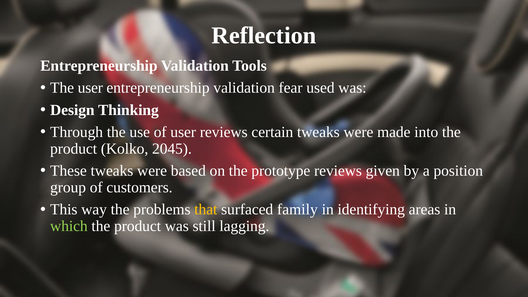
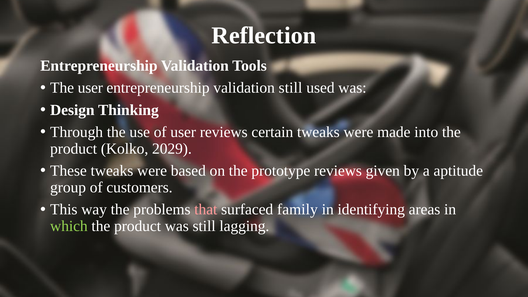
validation fear: fear -> still (290, 88)
2045: 2045 -> 2029 (172, 149)
position: position -> aptitude (458, 171)
that colour: yellow -> pink (206, 210)
